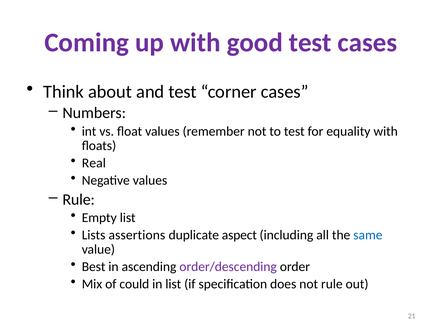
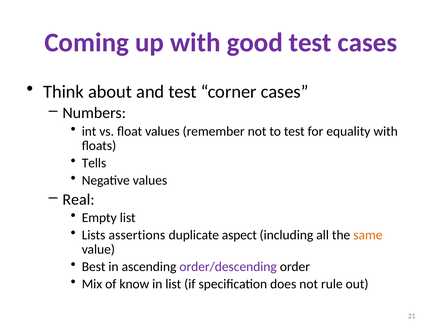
Real: Real -> Tells (94, 163)
Rule: Rule -> Real (79, 200)
same colour: blue -> orange (368, 235)
could: could -> know (134, 284)
